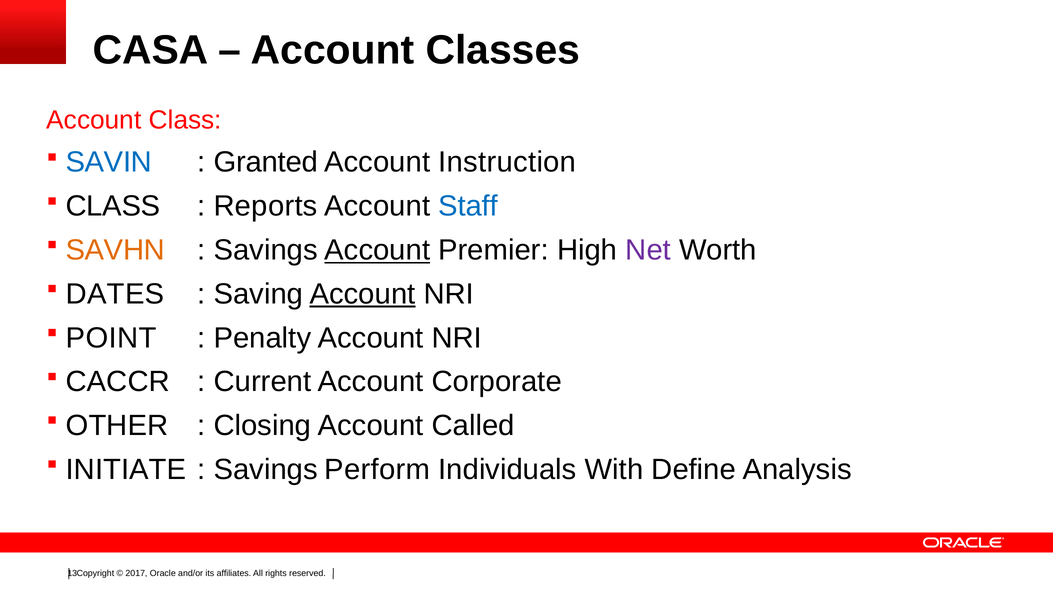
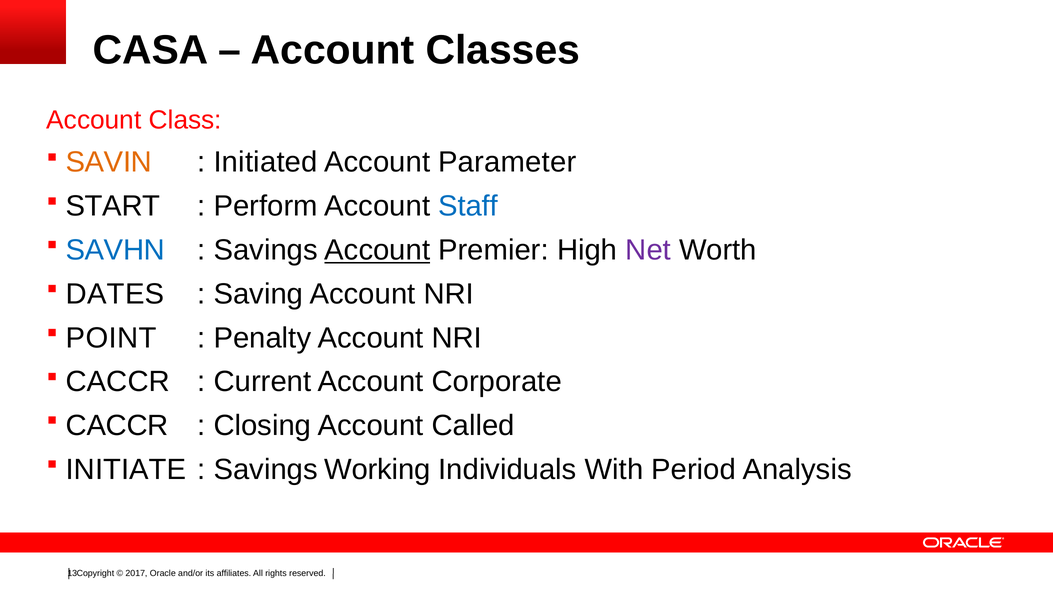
SAVIN colour: blue -> orange (109, 162)
Granted: Granted -> Initiated (266, 162)
Instruction: Instruction -> Parameter (507, 162)
CLASS: CLASS -> START (113, 206)
Reports: Reports -> Perform (266, 206)
SAVHN colour: orange -> blue (115, 250)
Account underline: present -> none (363, 294)
OTHER: OTHER -> CACCR (117, 426)
Perform: Perform -> Working (377, 470)
Define: Define -> Period (694, 470)
